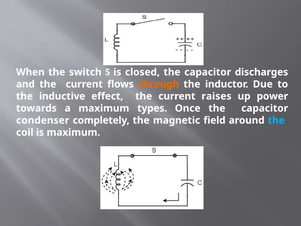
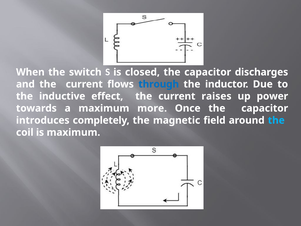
through colour: orange -> blue (159, 84)
types: types -> more (152, 108)
condenser: condenser -> introduces (43, 120)
